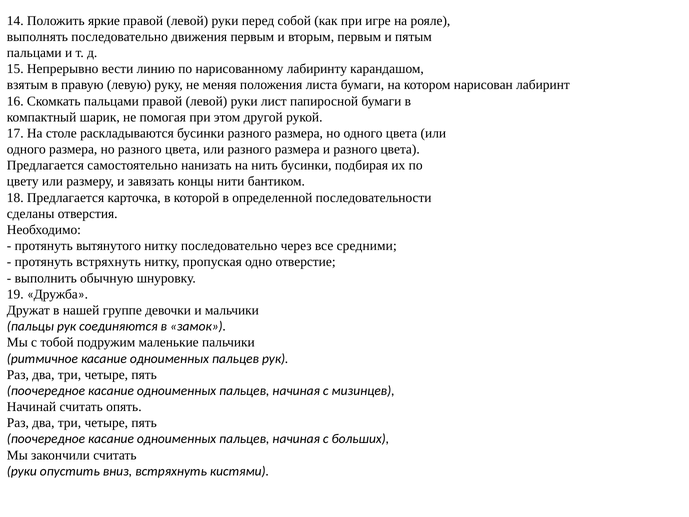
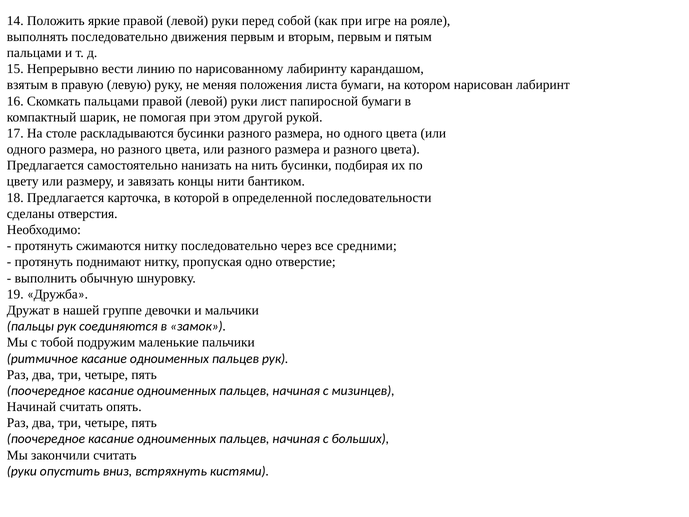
вытянутого: вытянутого -> сжимаются (109, 246)
протянуть встряхнуть: встряхнуть -> поднимают (109, 262)
